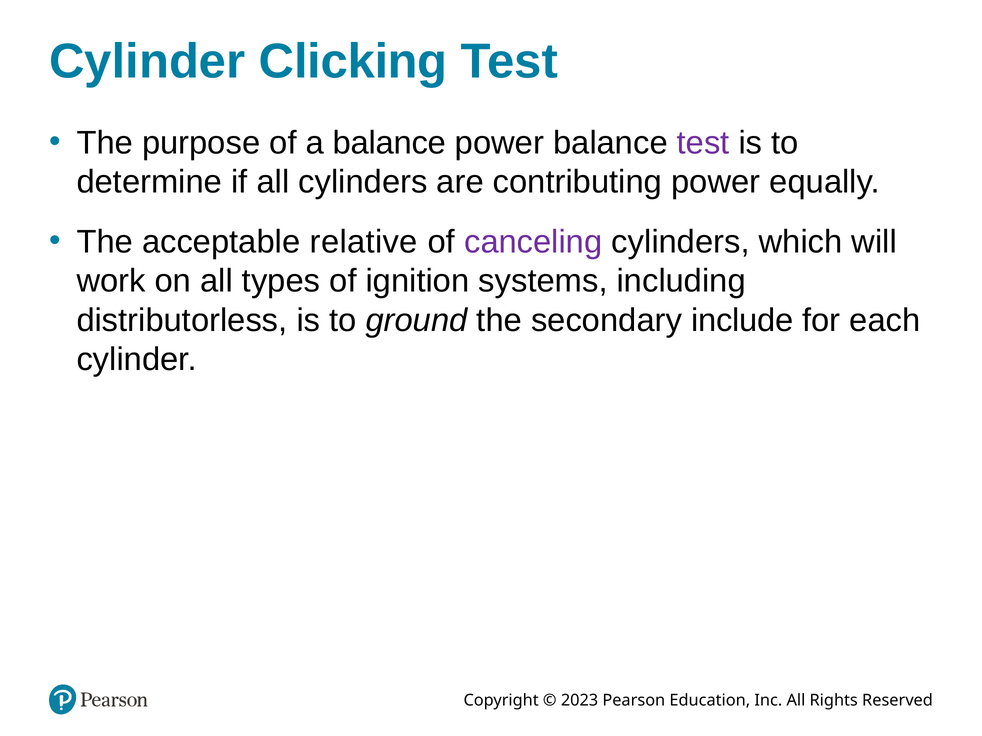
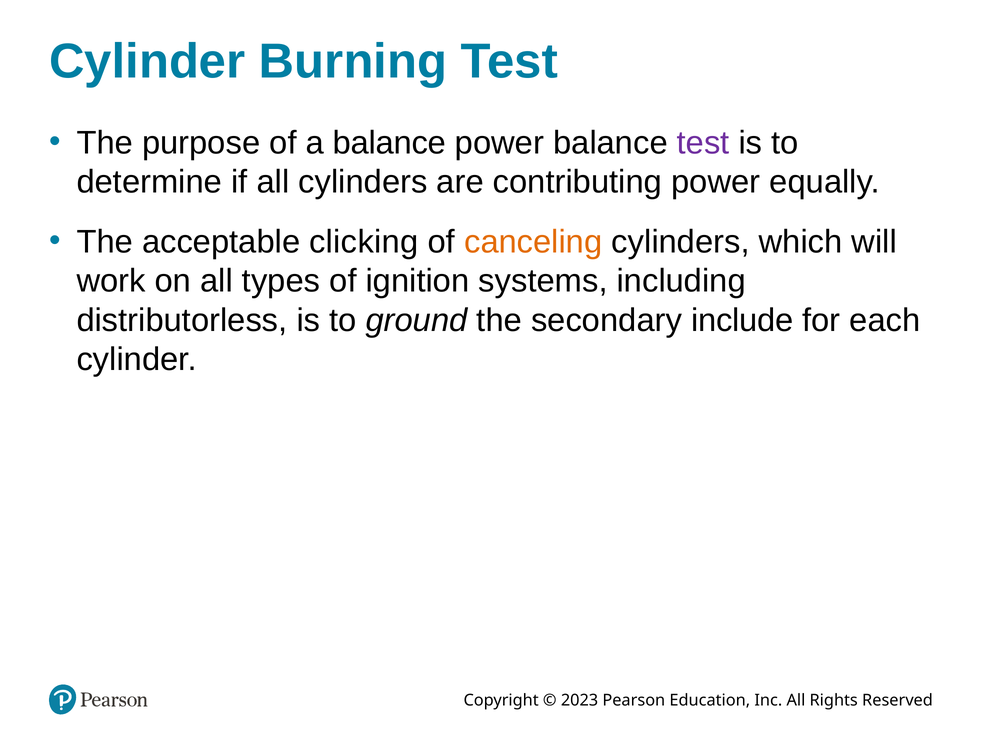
Clicking: Clicking -> Burning (353, 62)
relative: relative -> clicking (364, 242)
canceling colour: purple -> orange (533, 242)
